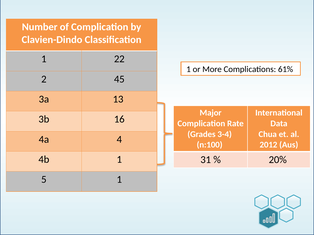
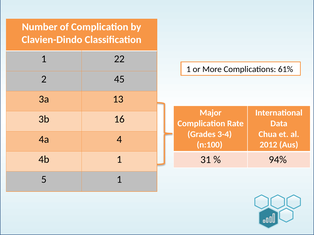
20%: 20% -> 94% (278, 160)
